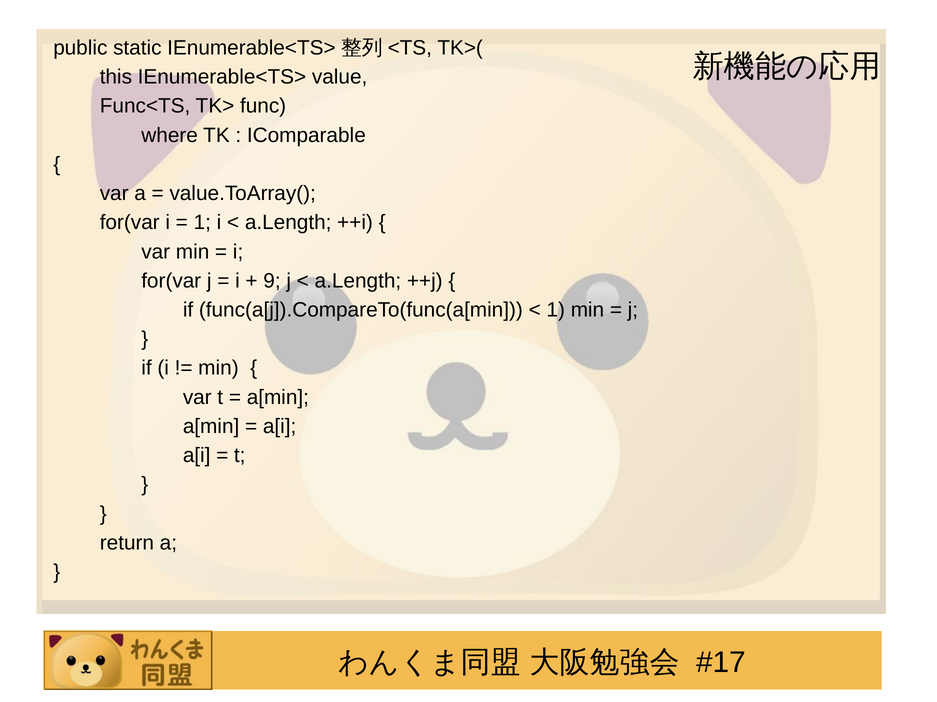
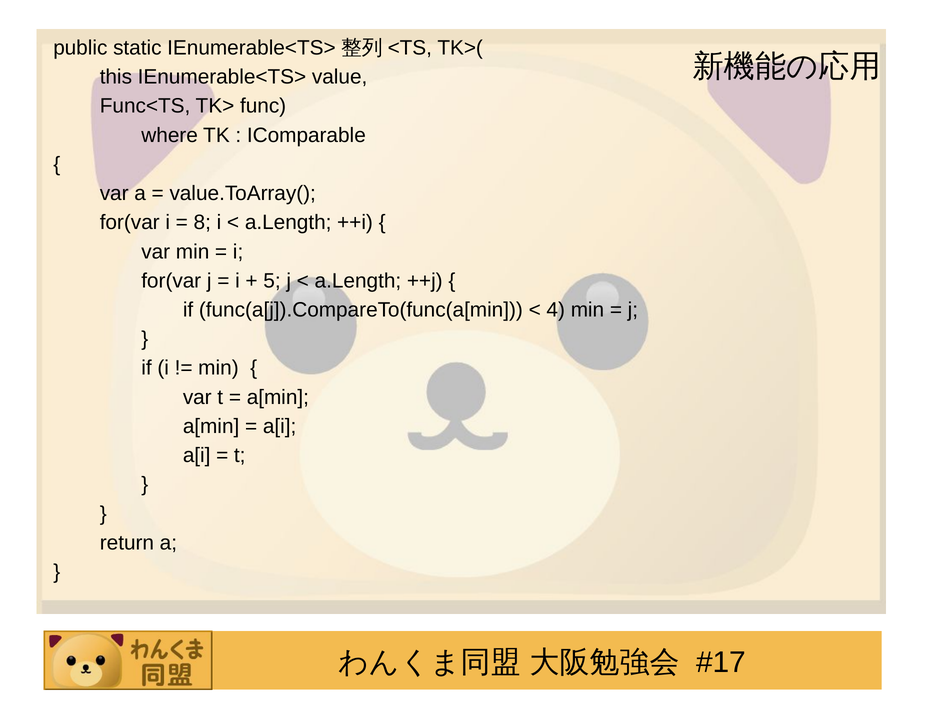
1: 1 -> 8 (202, 223)
9: 9 -> 5 (272, 281)
1: 1 -> 4 (556, 310)
